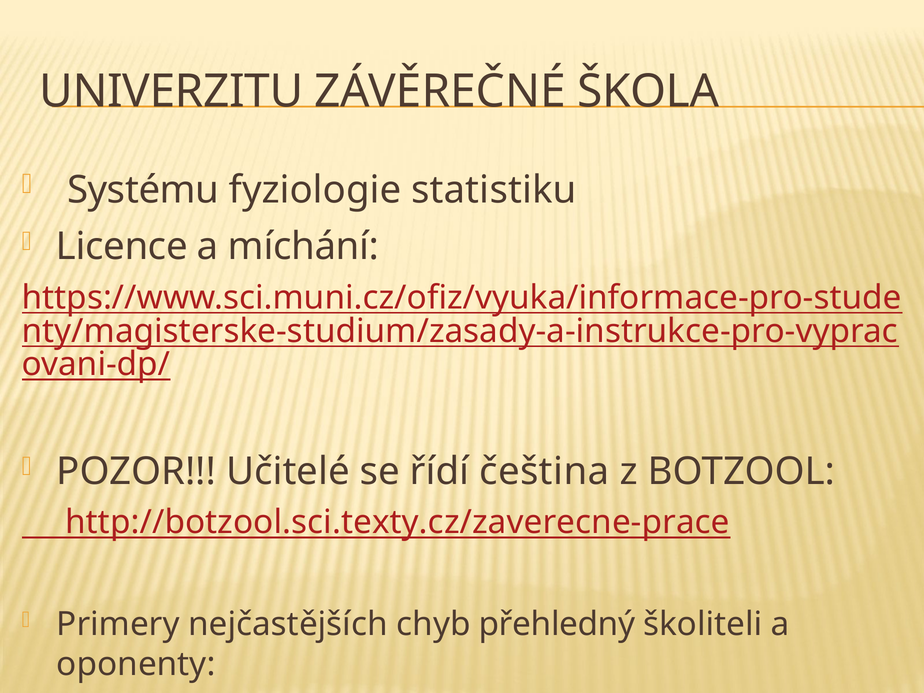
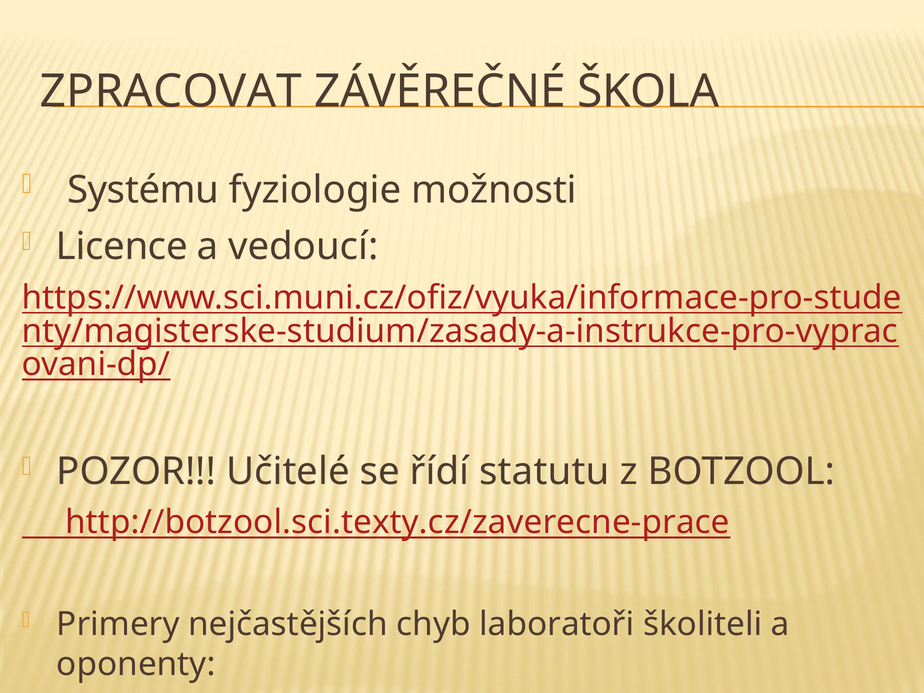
UNIVERZITU: UNIVERZITU -> ZPRACOVAT (171, 92)
statistiku: statistiku -> možnosti (494, 190)
míchání: míchání -> vedoucí (303, 247)
čeština: čeština -> statutu (544, 471)
přehledný: přehledný -> laboratoři (557, 624)
